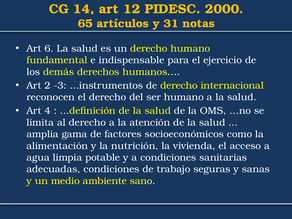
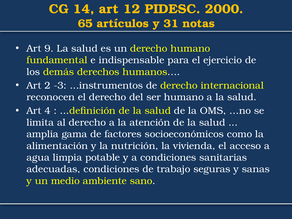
6: 6 -> 9 (49, 48)
